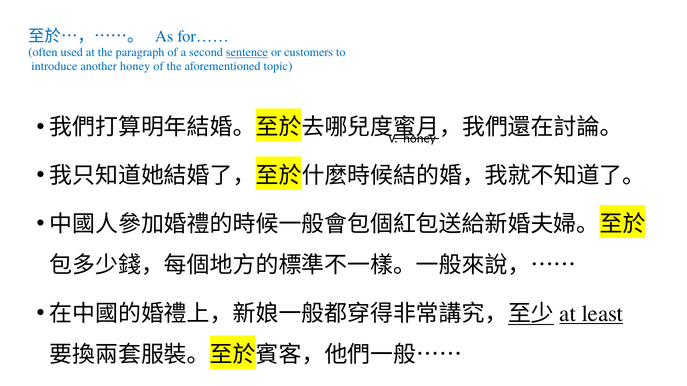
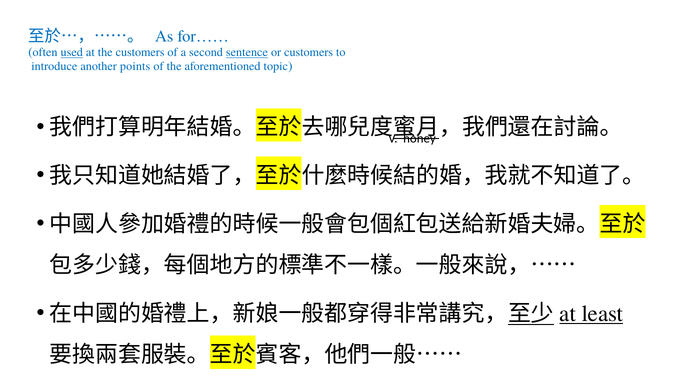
used underline: none -> present (72, 52)
the paragraph: paragraph -> customers (140, 52)
another honey: honey -> points (135, 66)
